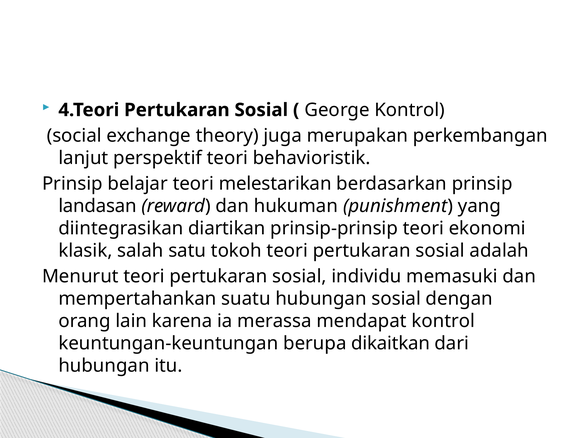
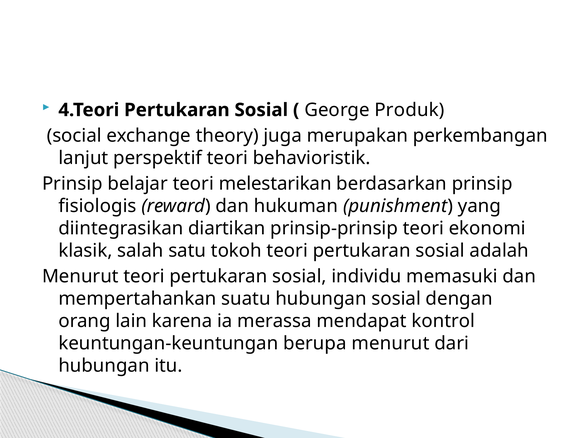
George Kontrol: Kontrol -> Produk (409, 110)
landasan: landasan -> fisiologis (97, 206)
berupa dikaitkan: dikaitkan -> menurut (390, 344)
